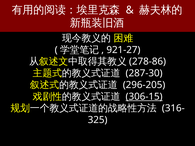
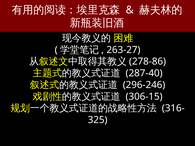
921-27: 921-27 -> 263-27 (123, 50)
287-30: 287-30 -> 287-40 (144, 73)
296-205: 296-205 -> 296-246 (144, 85)
306-15 underline: present -> none (144, 97)
